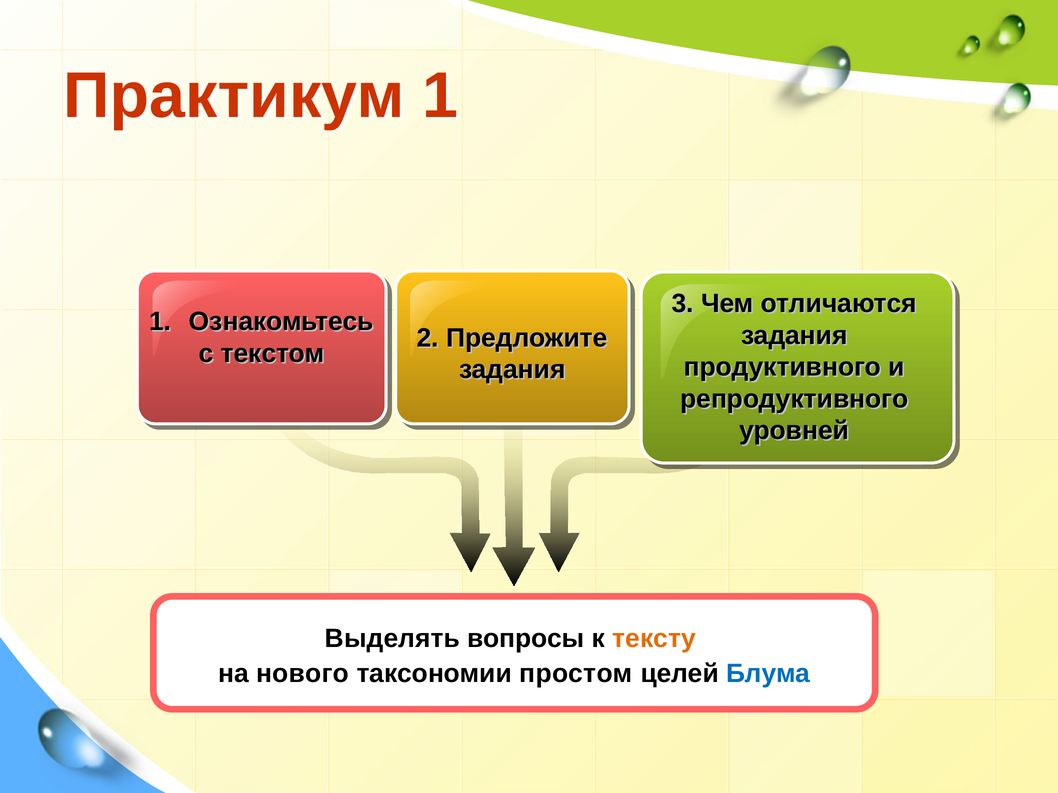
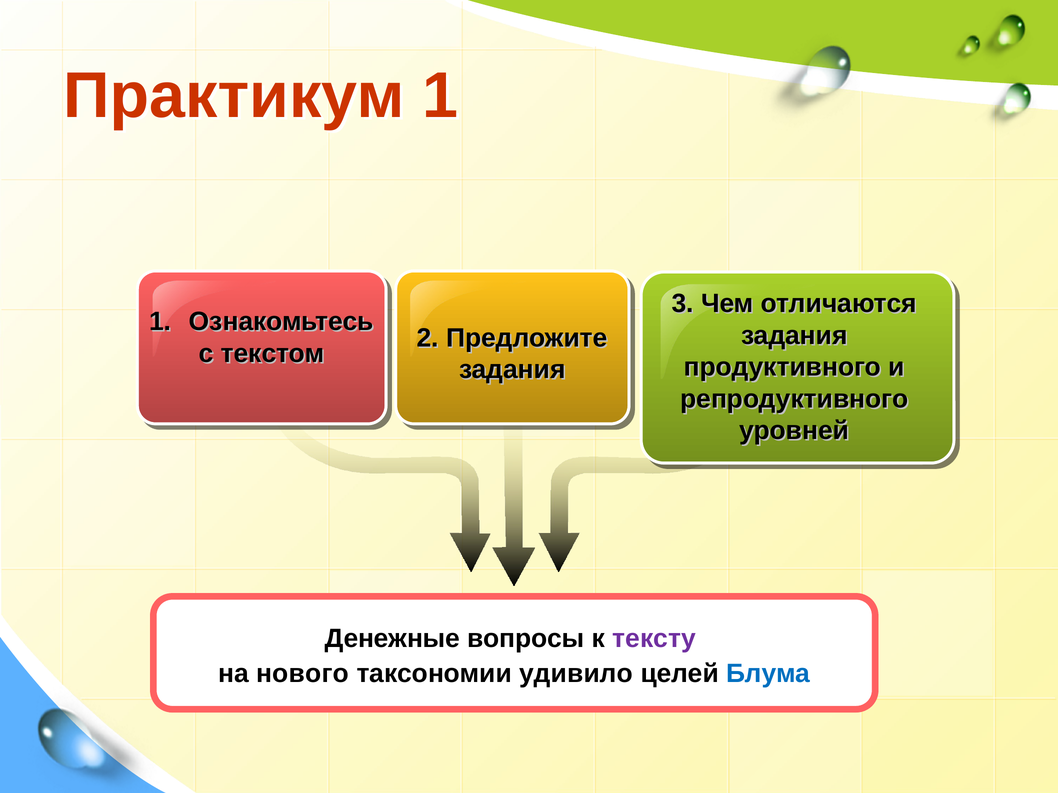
Выделять: Выделять -> Денежные (392, 639)
тексту colour: orange -> purple (654, 639)
простом: простом -> удивило (576, 674)
